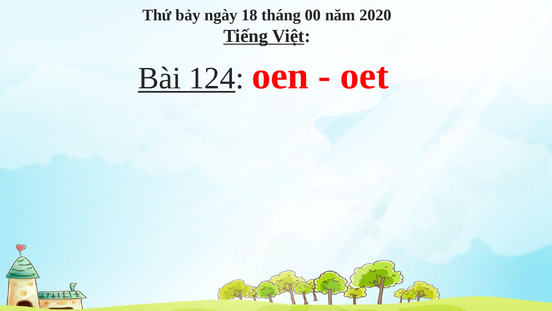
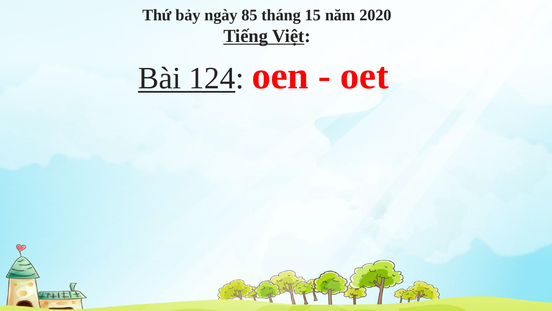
18: 18 -> 85 (250, 15)
00: 00 -> 15 (313, 15)
